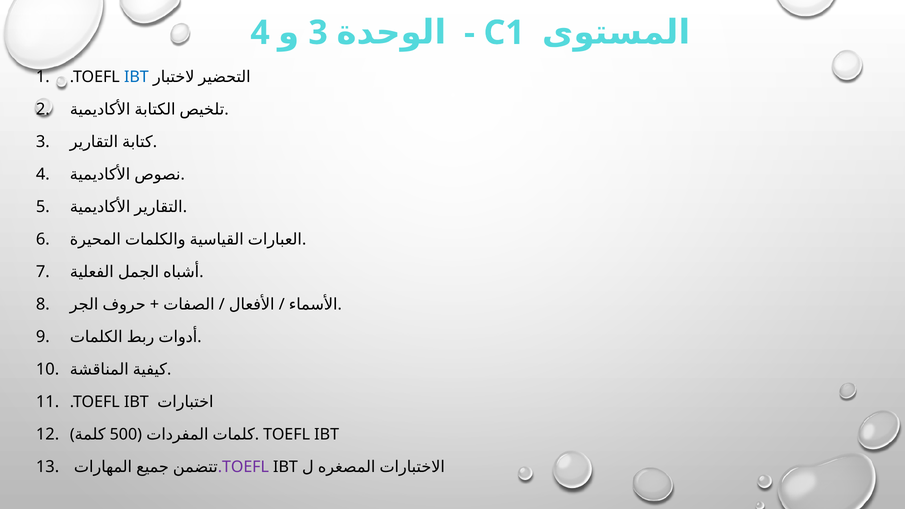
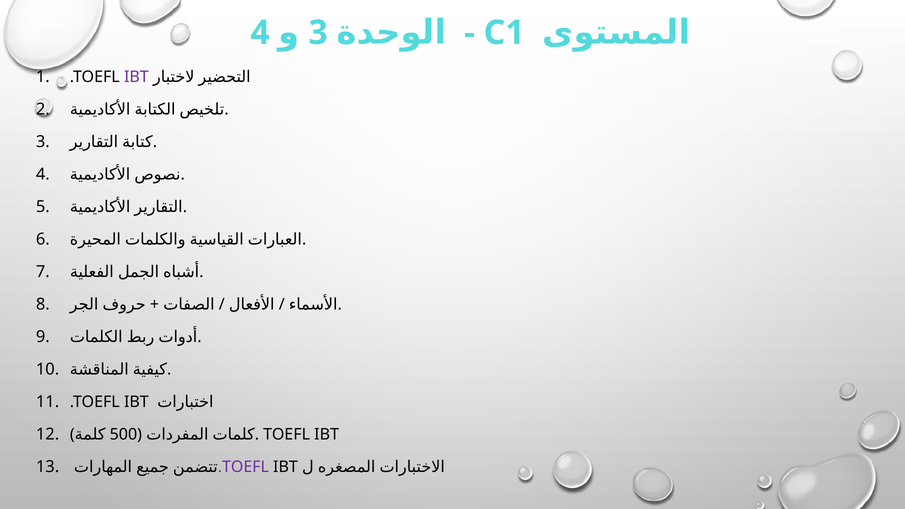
IBT colour: blue -> purple (136, 77)
